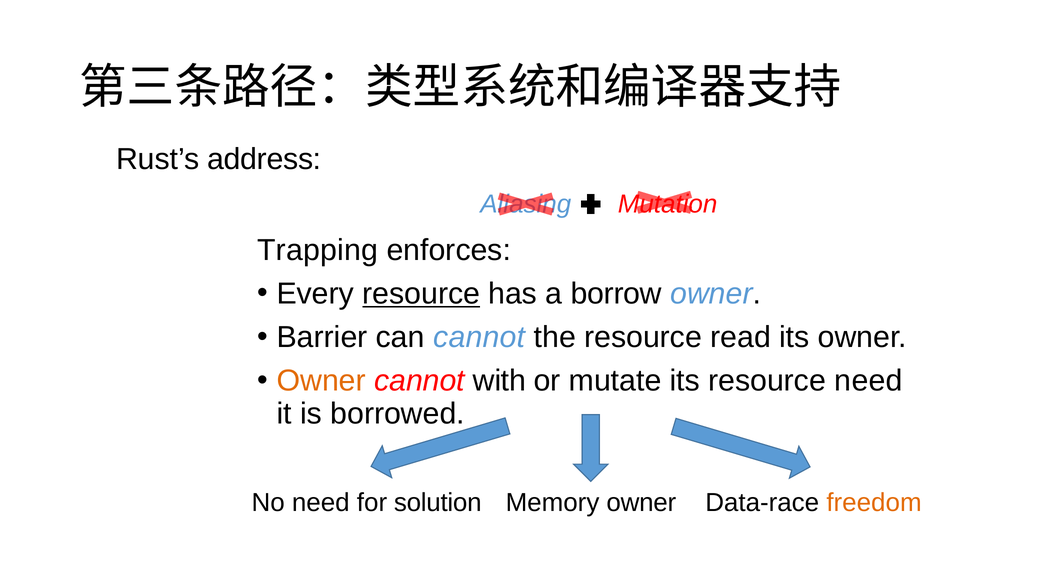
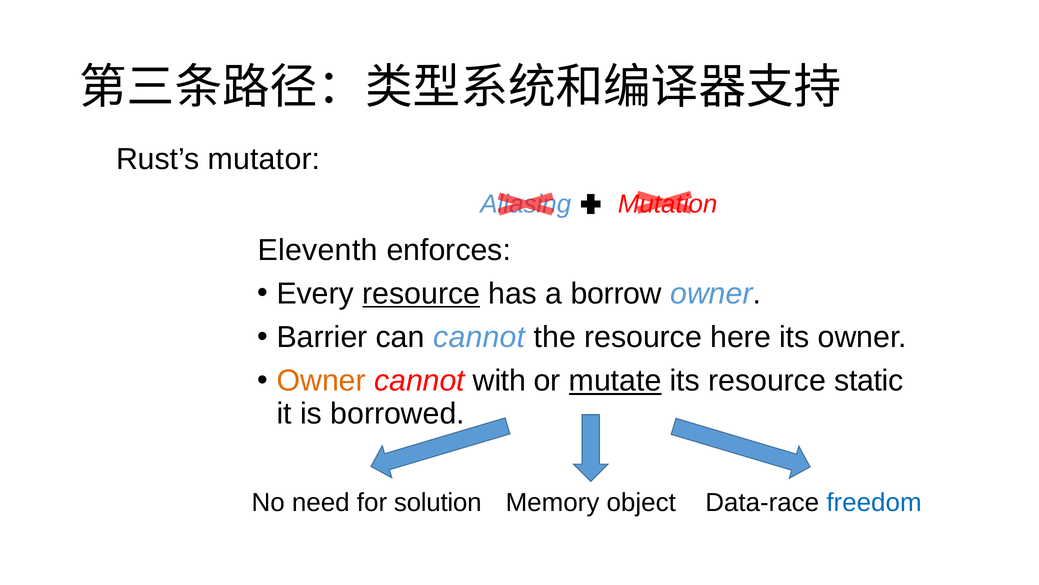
address: address -> mutator (264, 159)
Trapping: Trapping -> Eleventh (318, 250)
read: read -> here (741, 337)
mutate underline: none -> present (615, 381)
resource need: need -> static (869, 381)
Memory owner: owner -> object (641, 502)
freedom colour: orange -> blue (874, 502)
